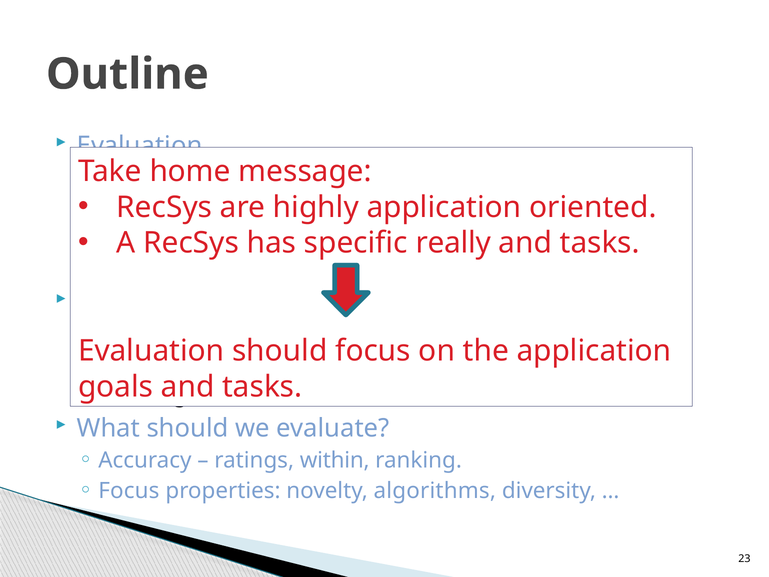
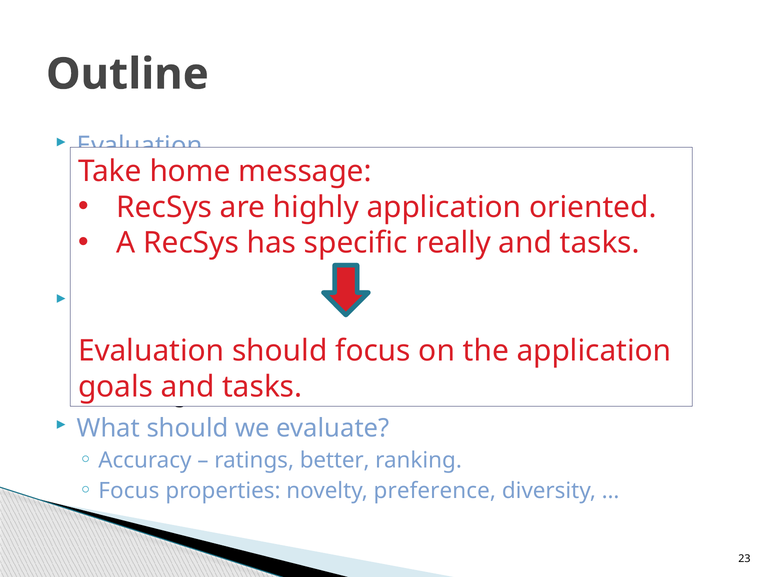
within: within -> better (335, 460)
algorithms: algorithms -> preference (435, 491)
